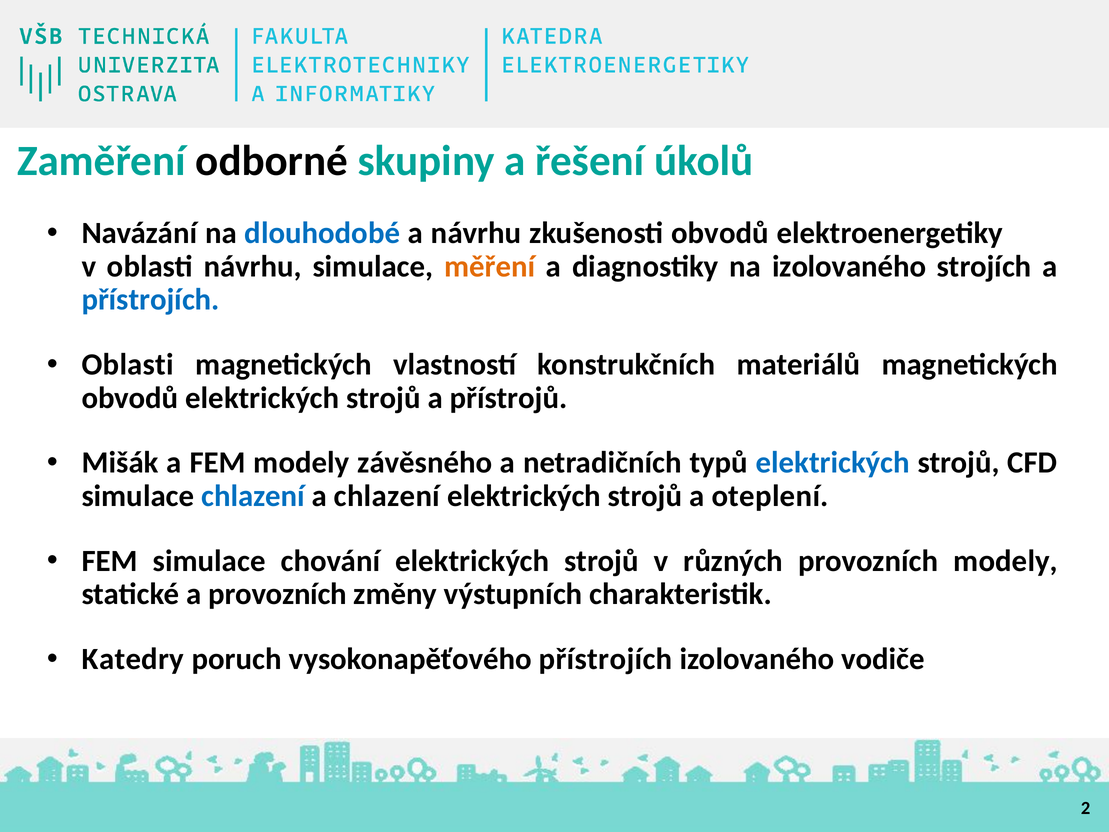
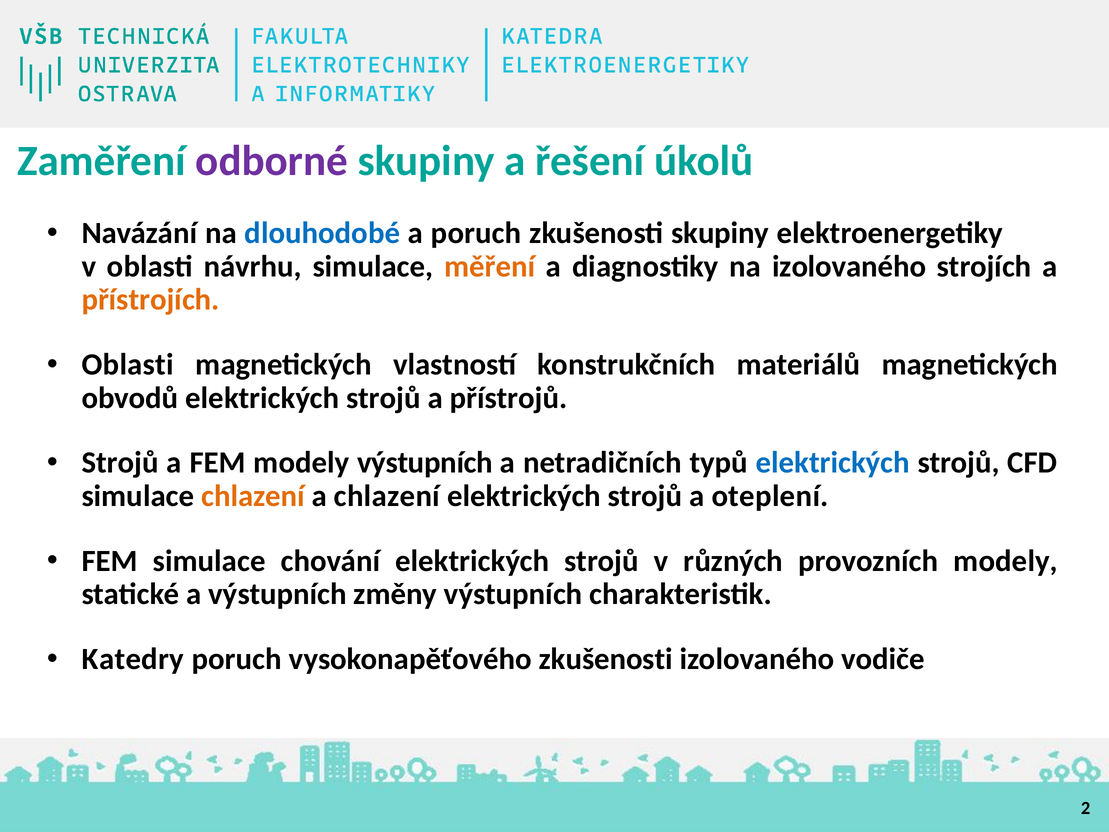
odborné colour: black -> purple (272, 161)
a návrhu: návrhu -> poruch (476, 233)
zkušenosti obvodů: obvodů -> skupiny (720, 233)
přístrojích colour: blue -> orange (151, 300)
Mišák: Mišák -> Strojů (120, 463)
modely závěsného: závěsného -> výstupních (425, 463)
chlazení colour: blue -> orange (253, 496)
a provozních: provozních -> výstupních (278, 594)
vysokonapěťového přístrojích: přístrojích -> zkušenosti (606, 659)
